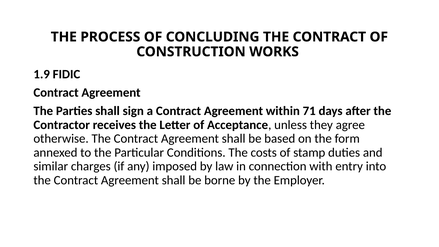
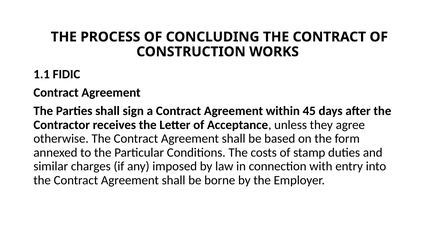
1.9: 1.9 -> 1.1 (42, 74)
71: 71 -> 45 (309, 111)
